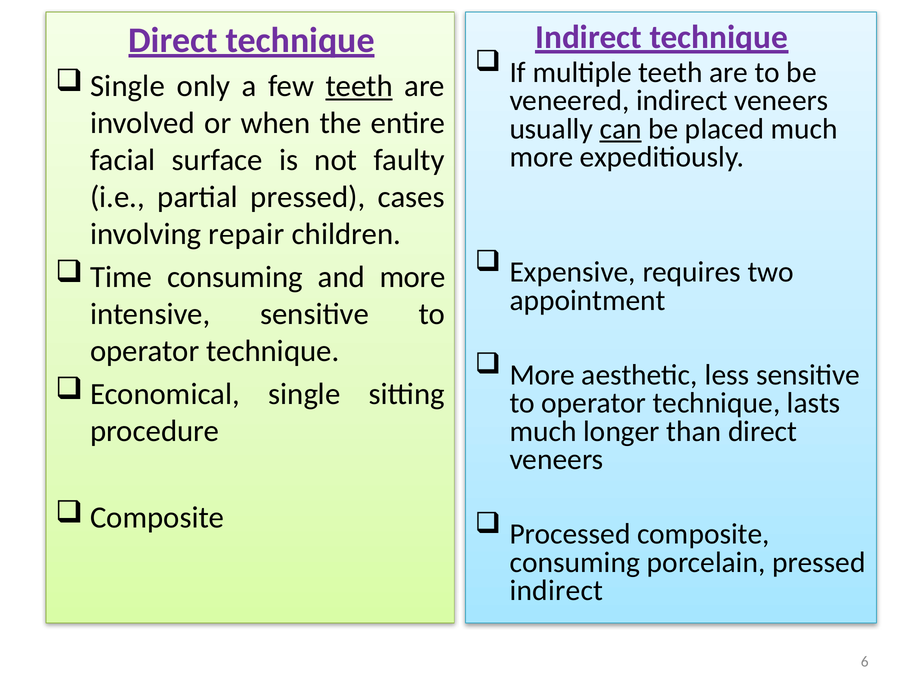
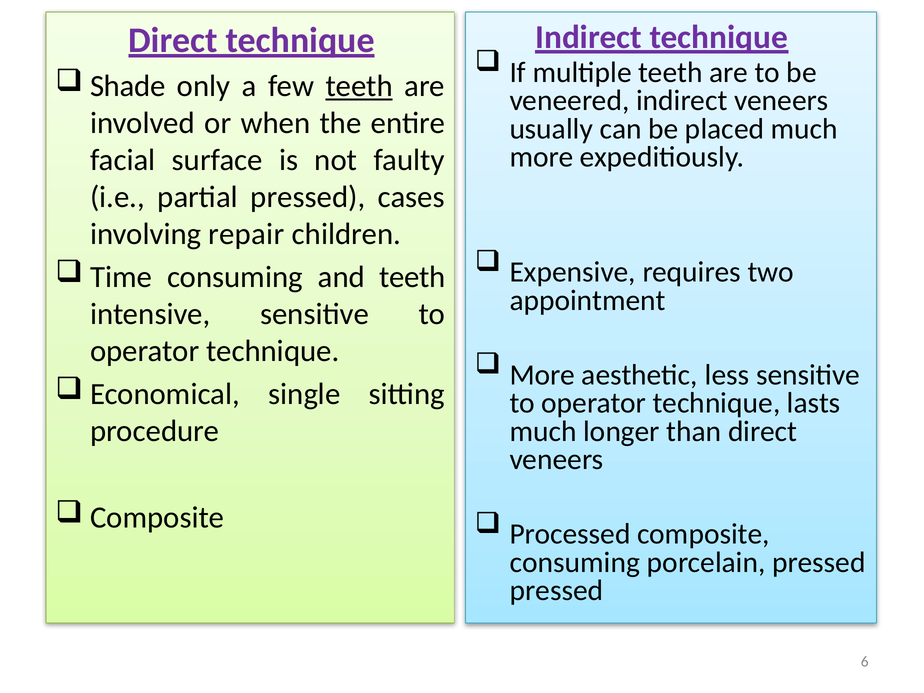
Single: Single -> Shade (128, 86)
can underline: present -> none (621, 129)
and more: more -> teeth (413, 277)
indirect: indirect -> pressed (556, 591)
